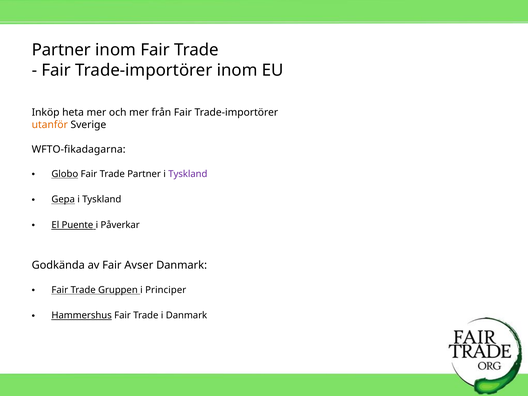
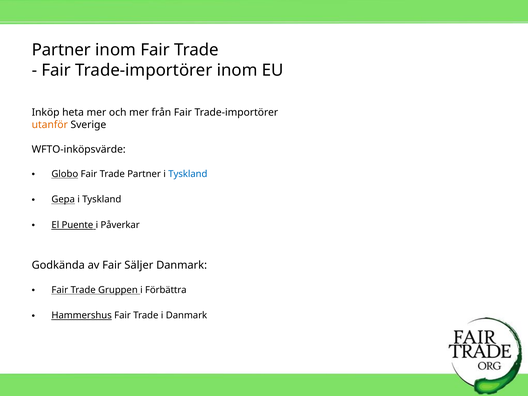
WFTO-fikadagarna: WFTO-fikadagarna -> WFTO-inköpsvärde (79, 149)
Tyskland colour: purple -> blue (188, 174)
Avser: Avser -> Säljer (139, 265)
Principer: Principer -> Förbättra (166, 290)
